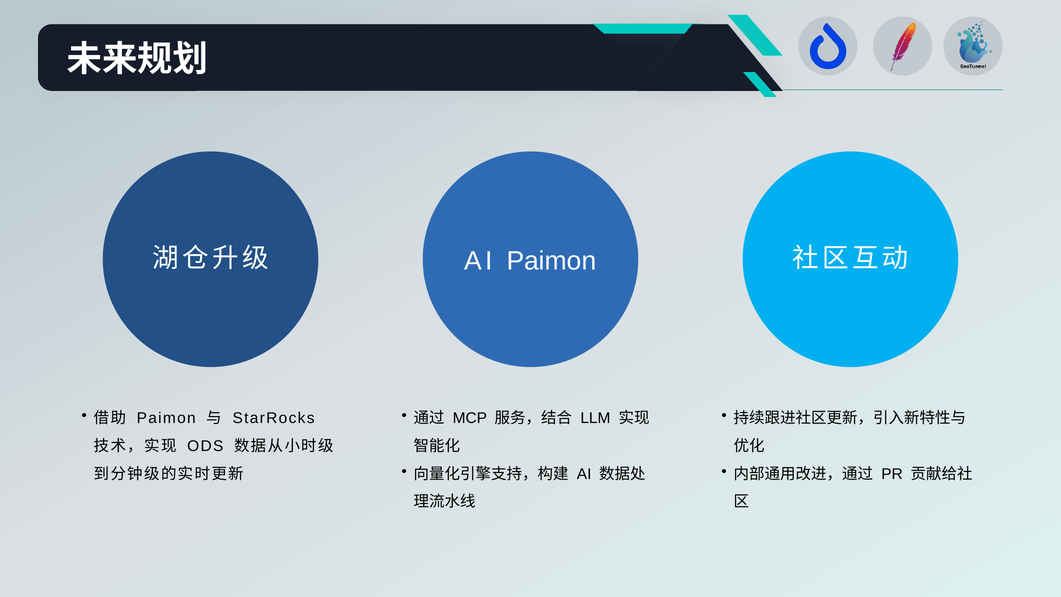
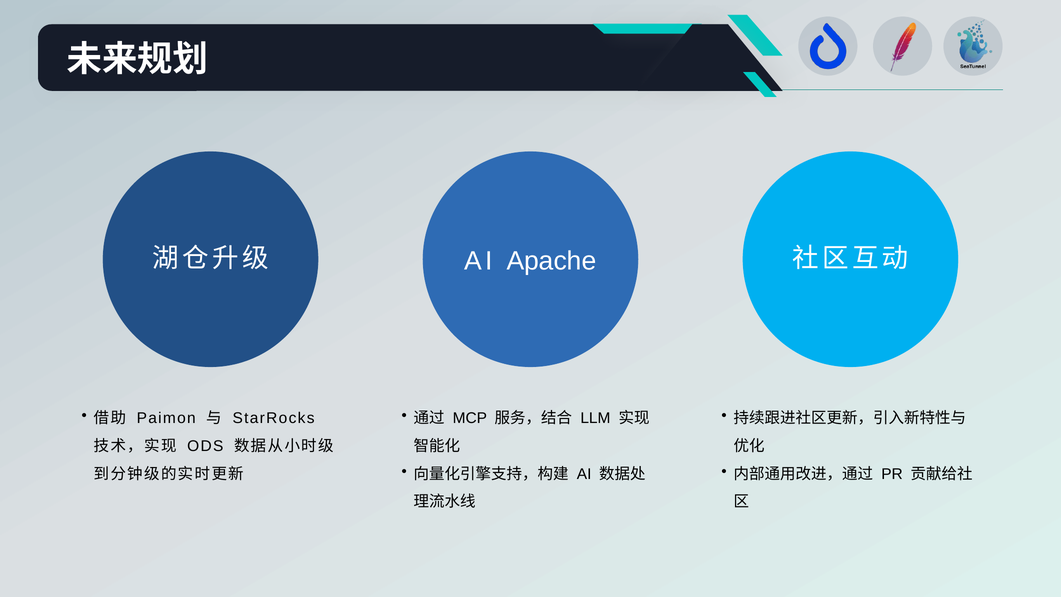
AI Paimon: Paimon -> Apache (551, 261)
